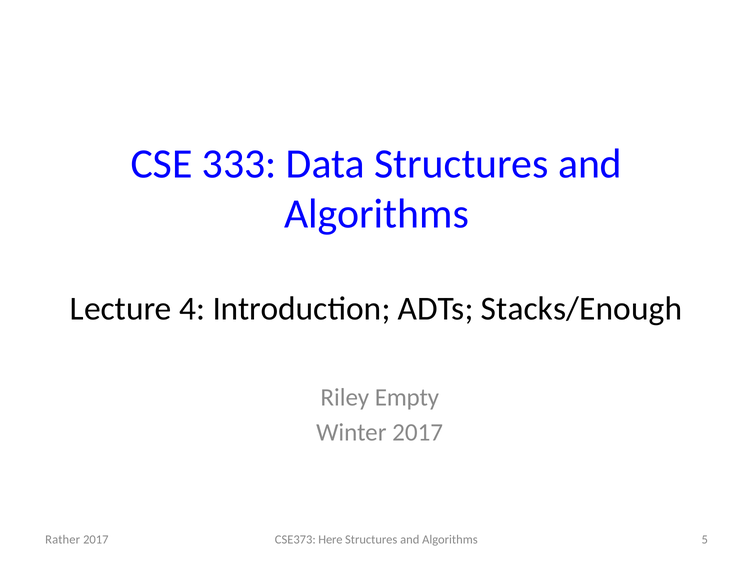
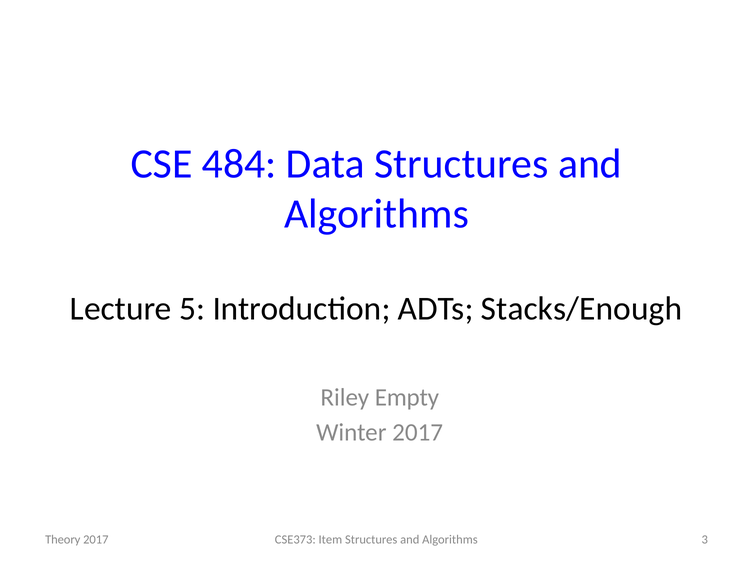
333: 333 -> 484 (239, 164)
4: 4 -> 5 (192, 309)
Here: Here -> Item (330, 539)
5: 5 -> 3 (705, 539)
Rather: Rather -> Theory (63, 539)
